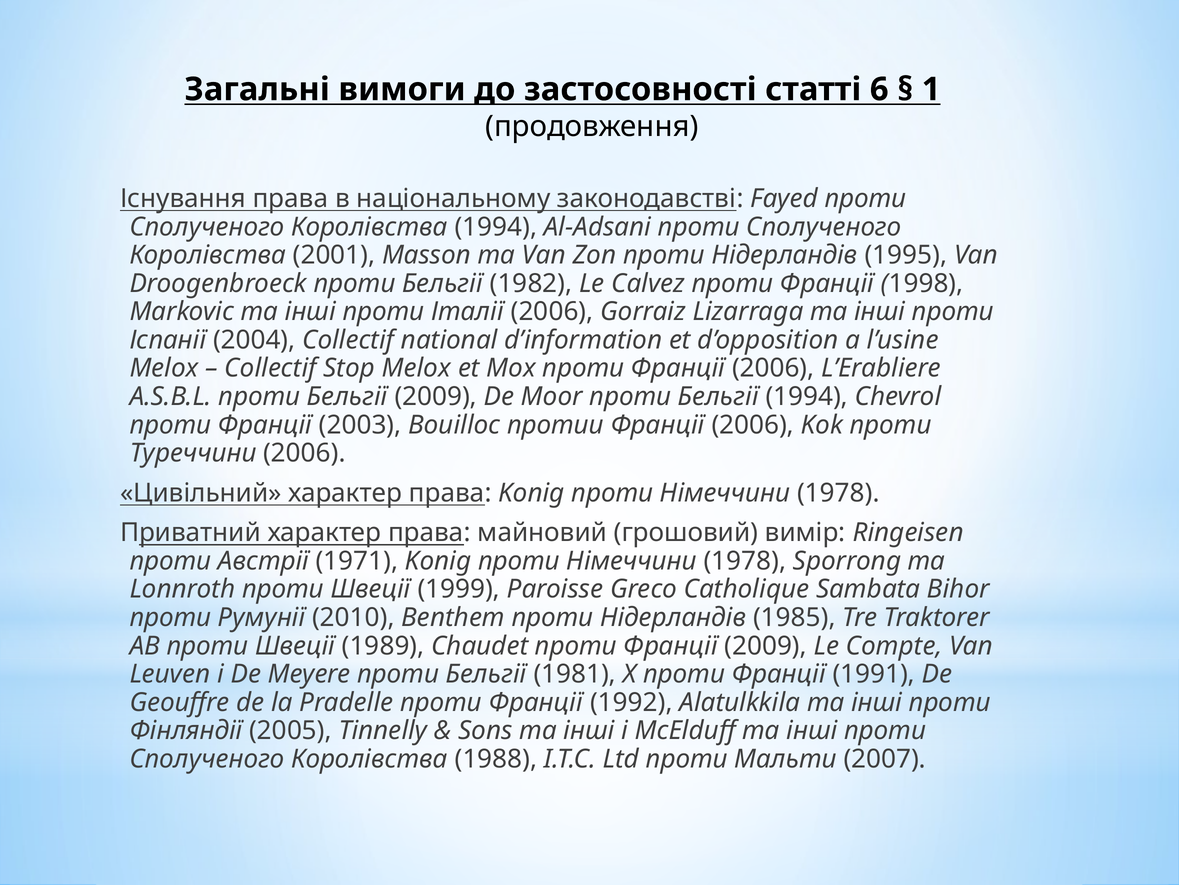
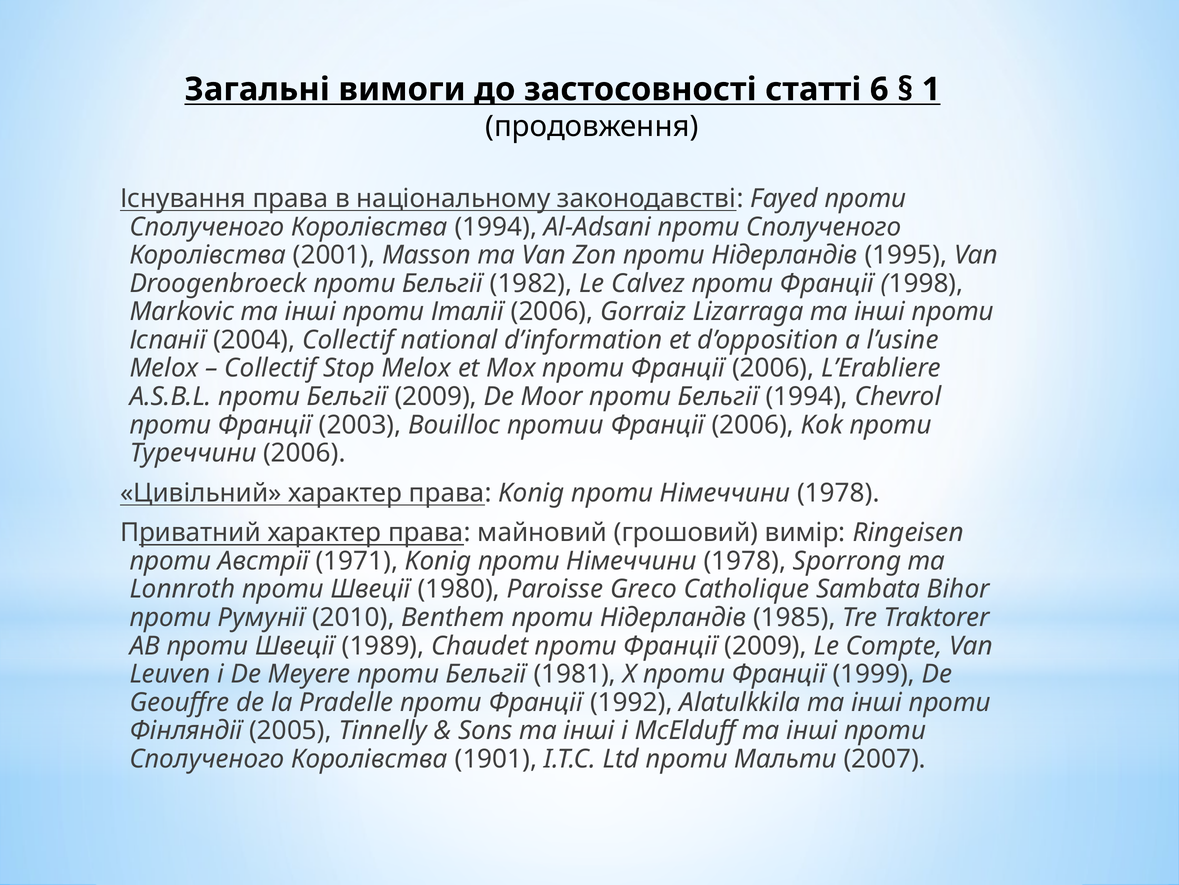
1999: 1999 -> 1980 (459, 589)
1991: 1991 -> 1999 (874, 674)
1988: 1988 -> 1901 (496, 758)
